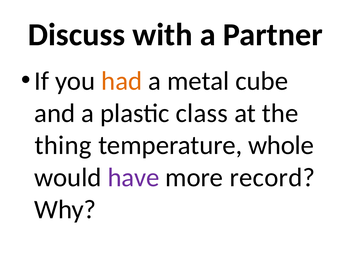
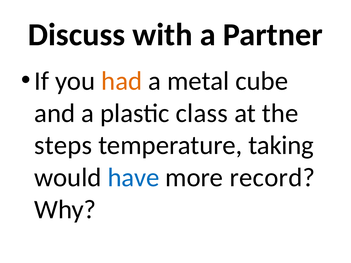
thing: thing -> steps (63, 145)
whole: whole -> taking (281, 145)
have colour: purple -> blue (133, 178)
